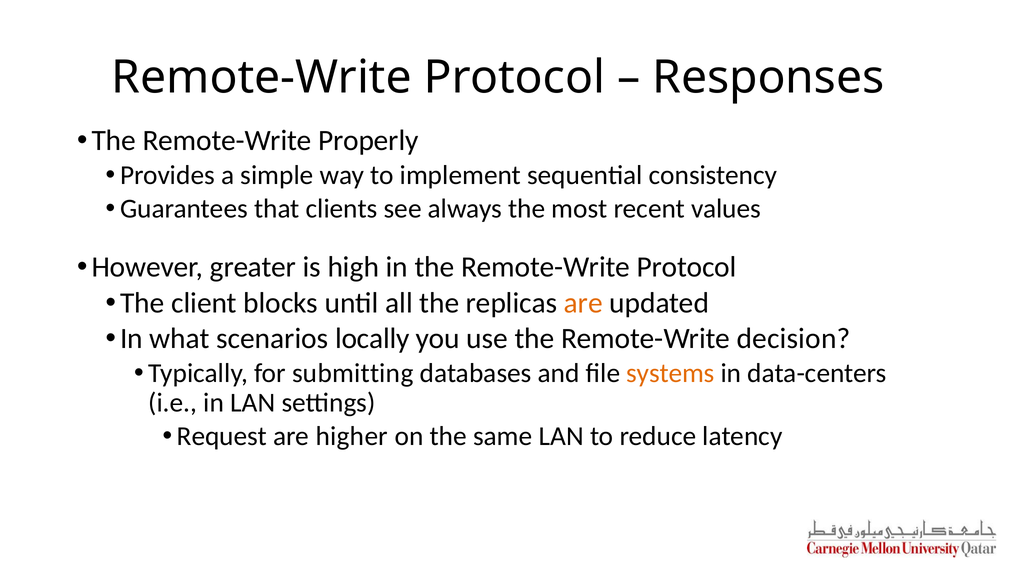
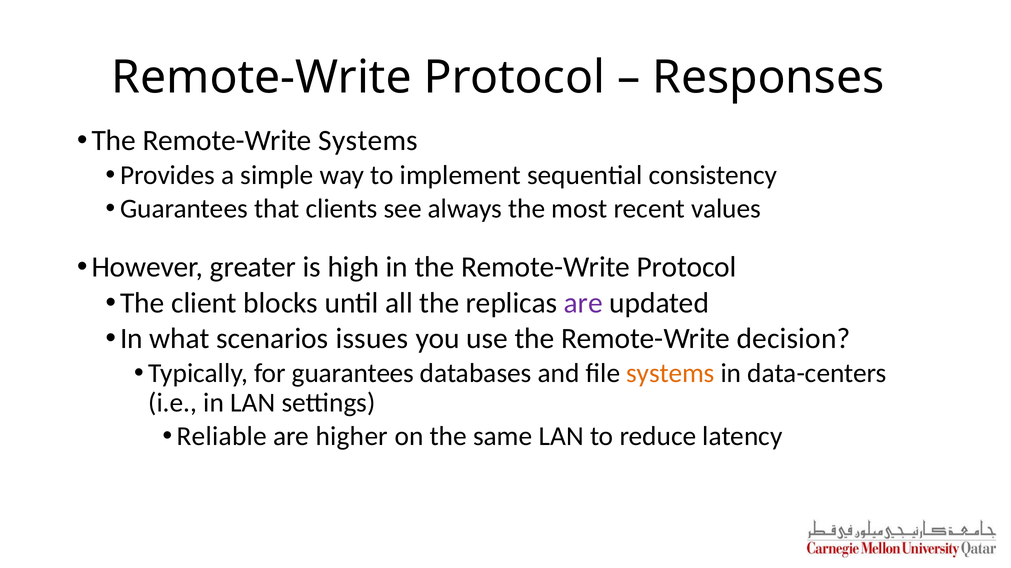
Remote-Write Properly: Properly -> Systems (368, 141)
are colour: orange -> purple (583, 303)
locally: locally -> issues (372, 339)
for submitting: submitting -> guarantees (353, 374)
Request: Request -> Reliable (222, 437)
